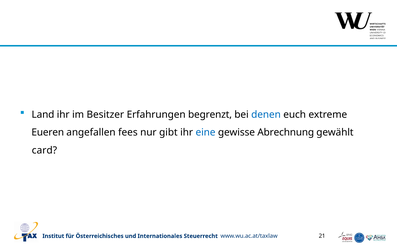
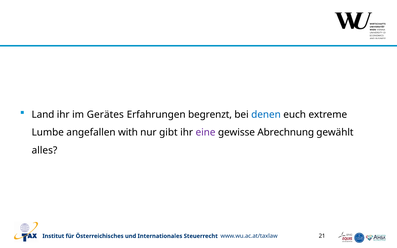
Besitzer: Besitzer -> Gerätes (105, 115)
Eueren: Eueren -> Lumbe (48, 133)
fees: fees -> with (128, 133)
eine colour: blue -> purple (206, 133)
card: card -> alles (44, 150)
